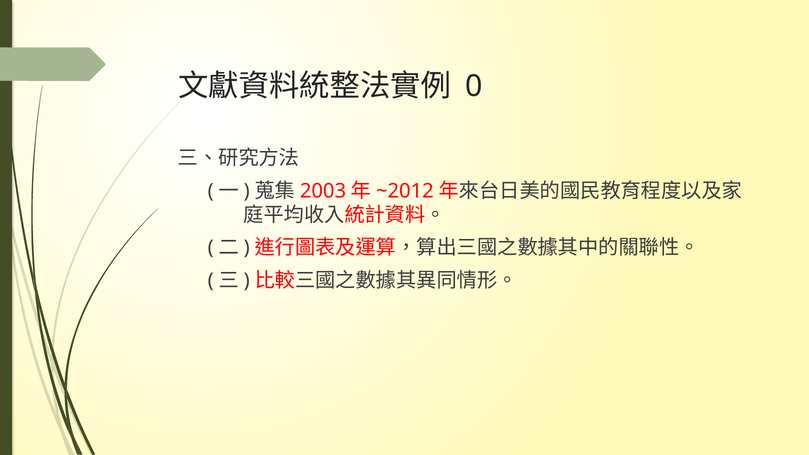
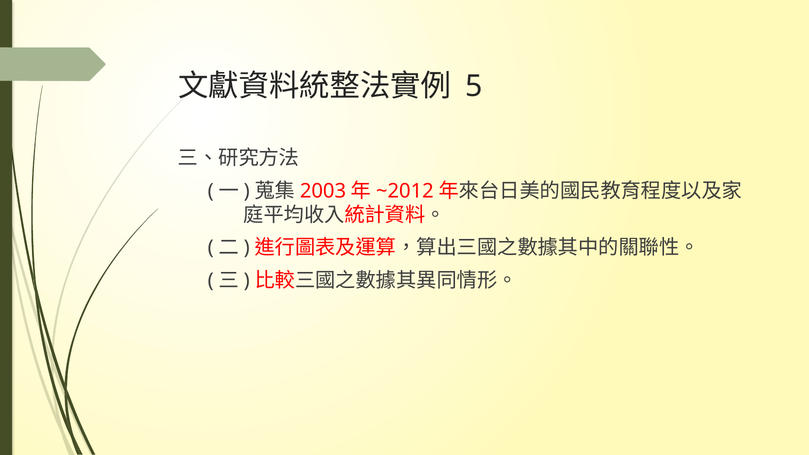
0: 0 -> 5 (474, 86)
